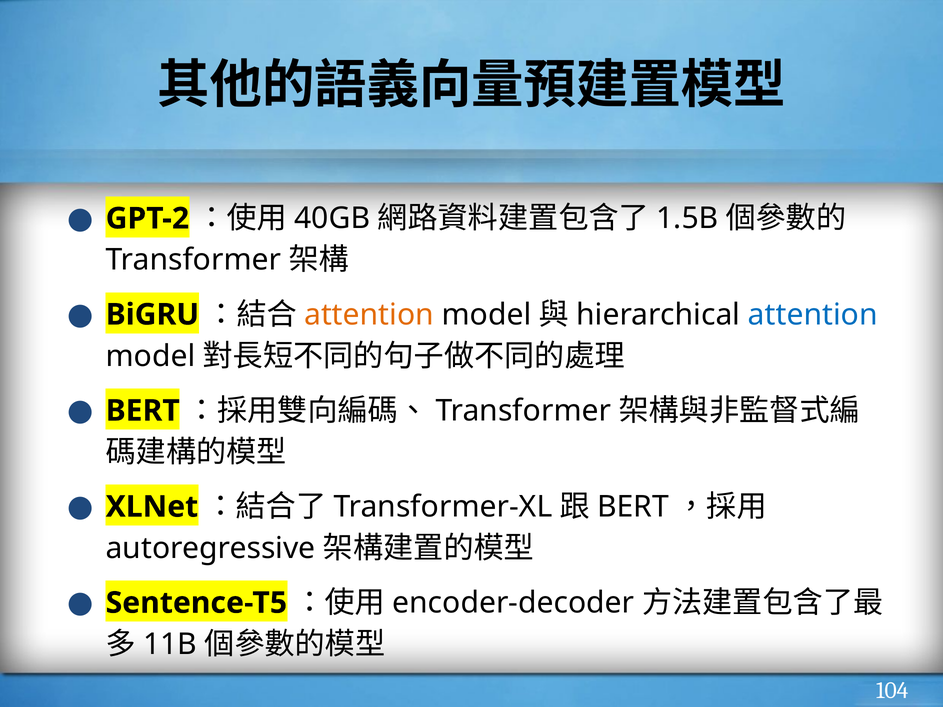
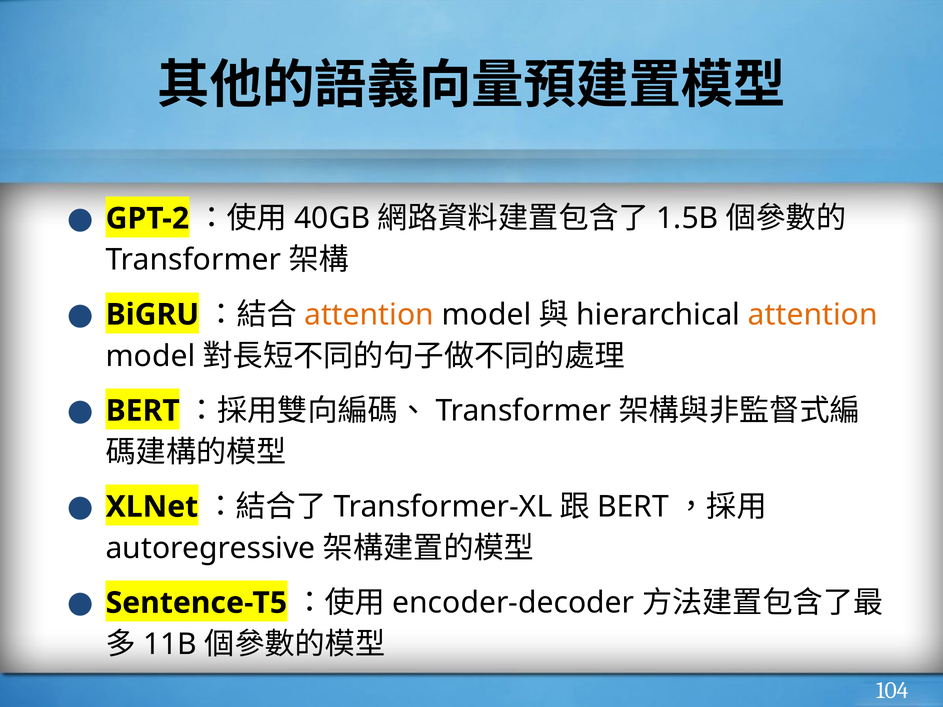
attention colour: blue -> orange (813, 315)
